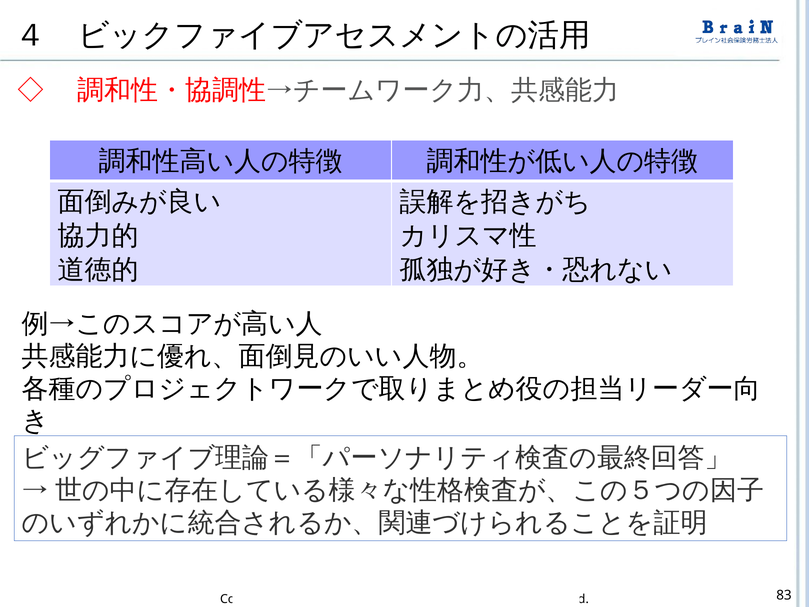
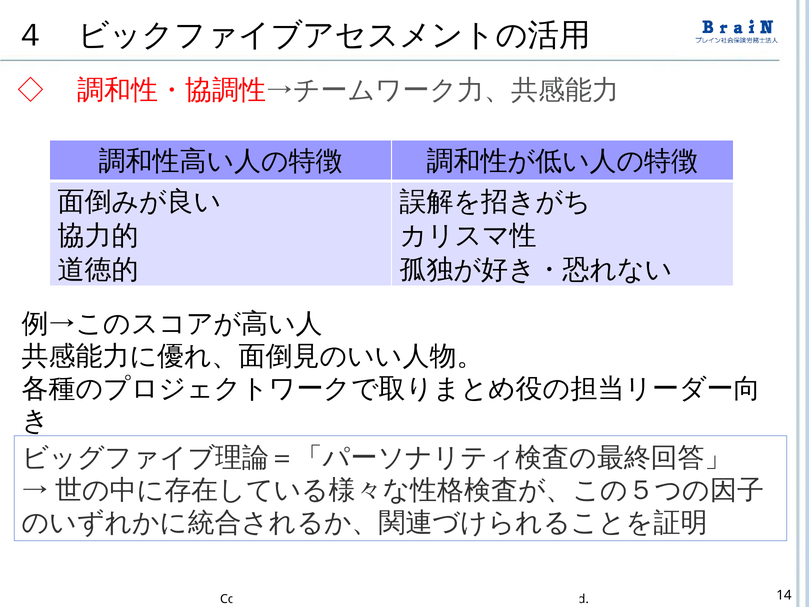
83: 83 -> 14 (784, 595)
